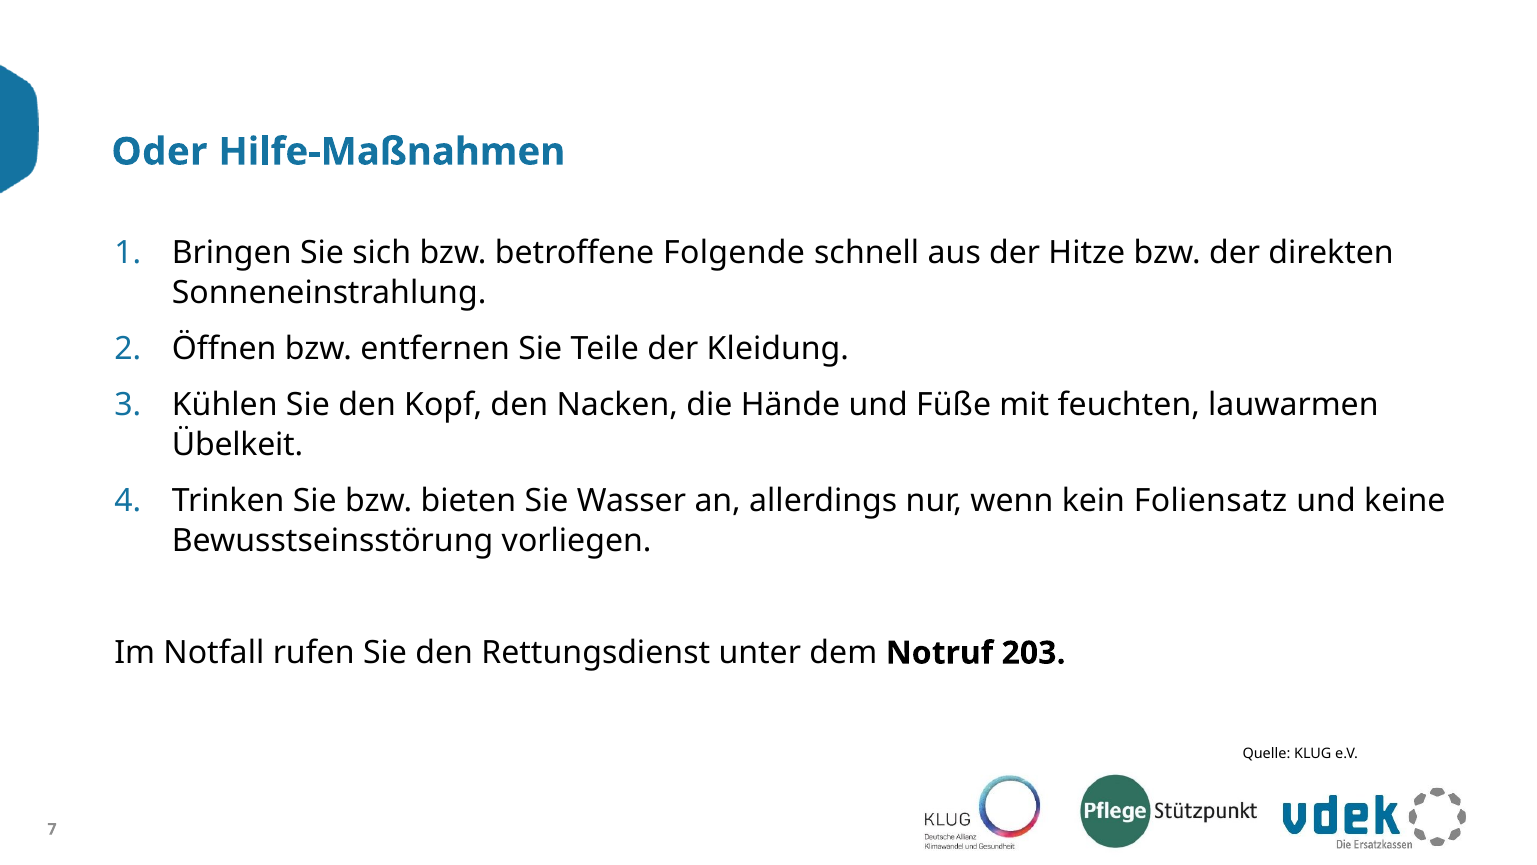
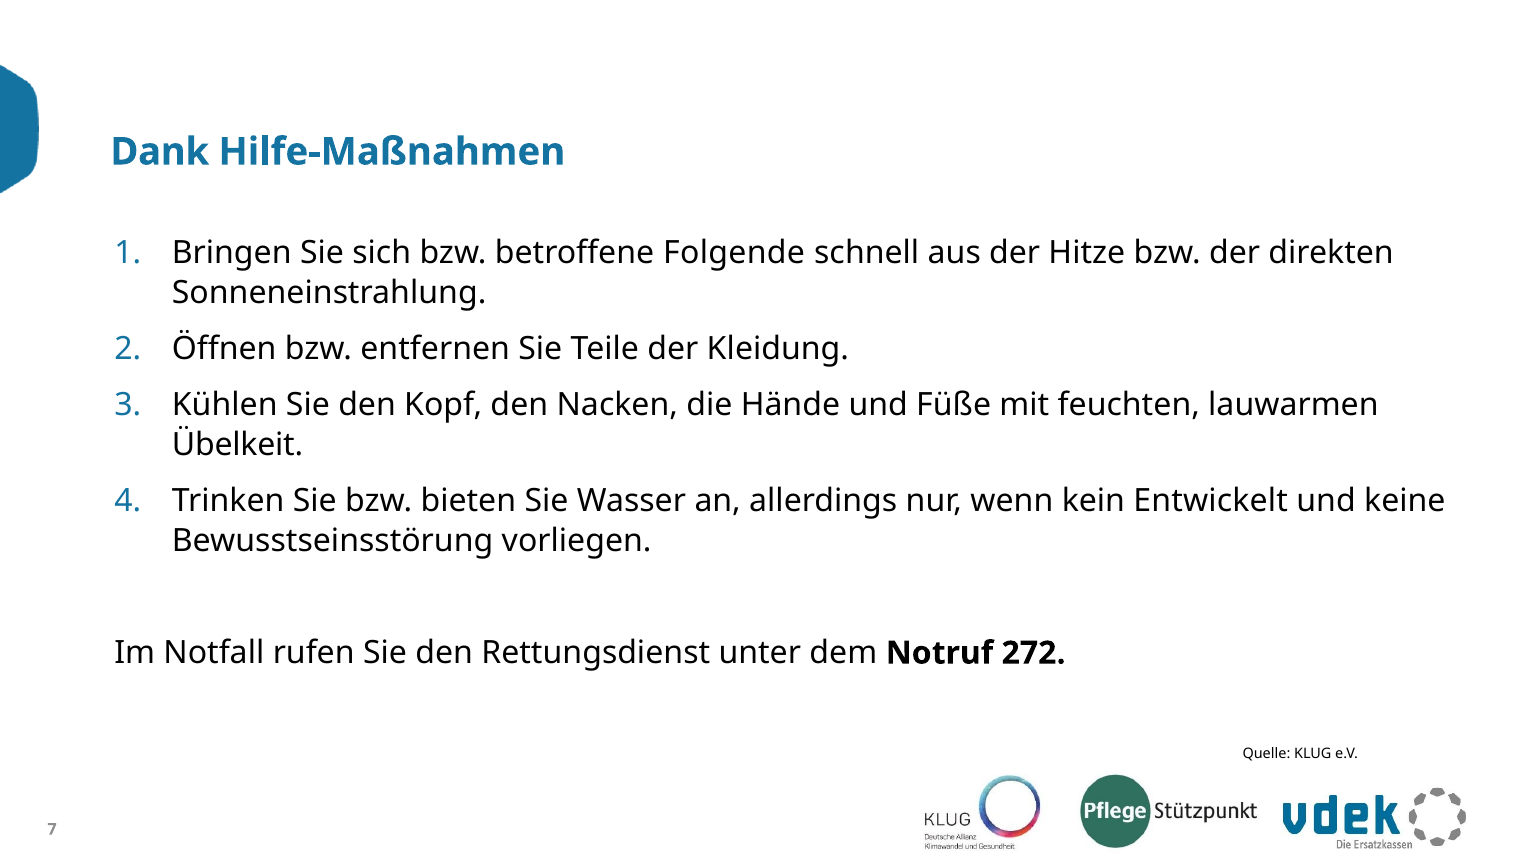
Oder: Oder -> Dank (160, 152)
Foliensatz: Foliensatz -> Entwickelt (1211, 501)
203: 203 -> 272 (1034, 653)
